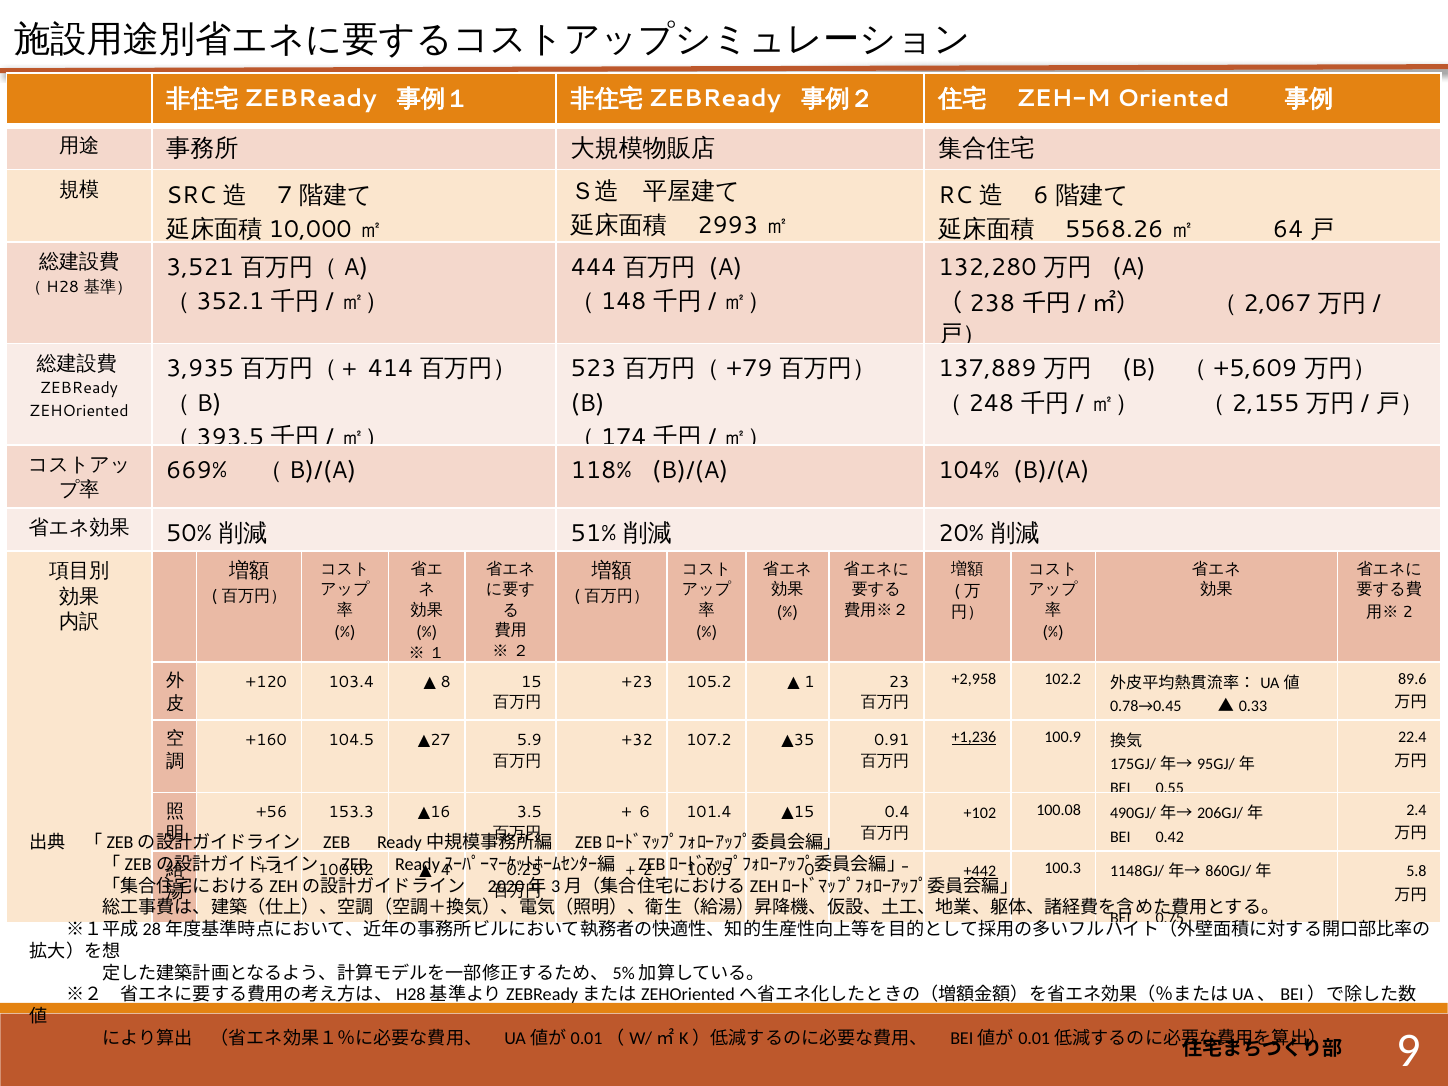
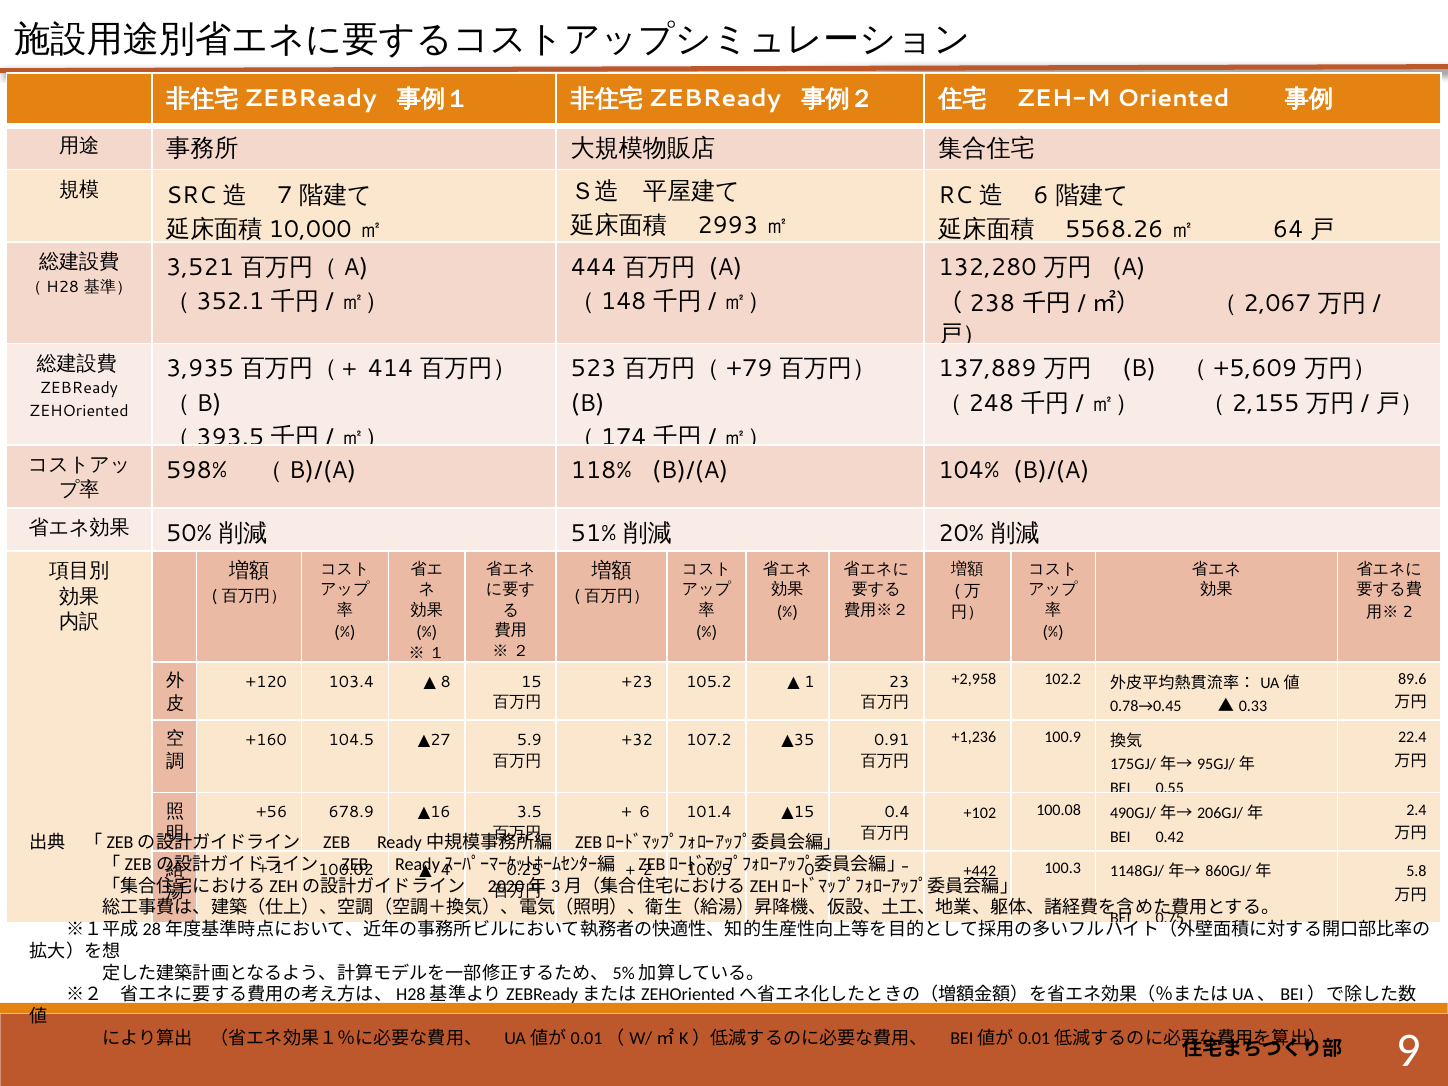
669%: 669% -> 598% (197, 470)
+1,236 underline: present -> none (974, 738)
153.3: 153.3 -> 678.9 (351, 812)
